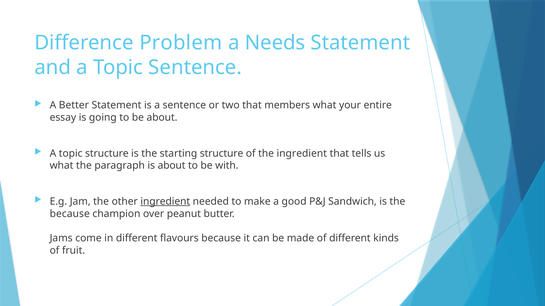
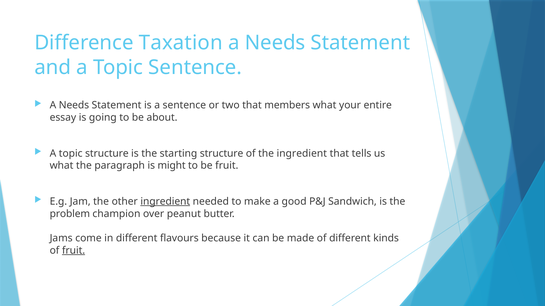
Problem: Problem -> Taxation (181, 43)
Better: Better -> Needs (74, 105)
is about: about -> might (172, 166)
be with: with -> fruit (227, 166)
because: because -> problem (70, 214)
fruit underline: none -> present (74, 251)
